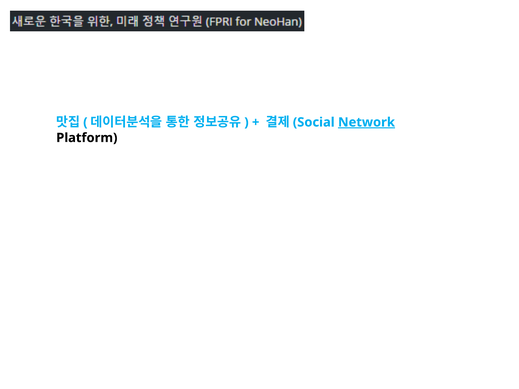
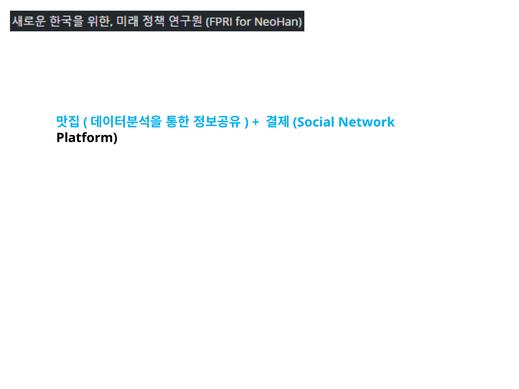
Network underline: present -> none (366, 122)
